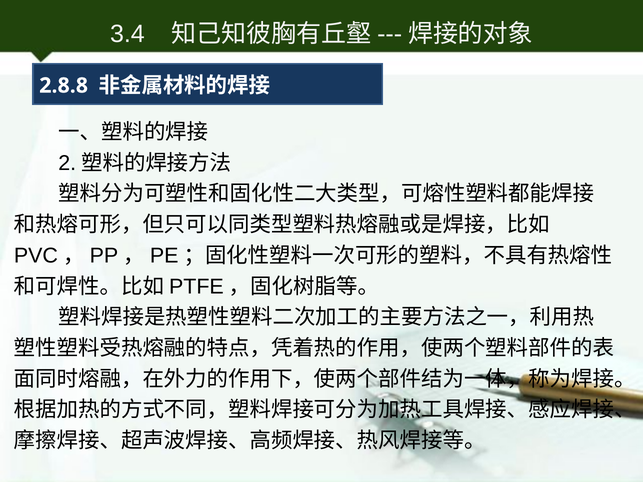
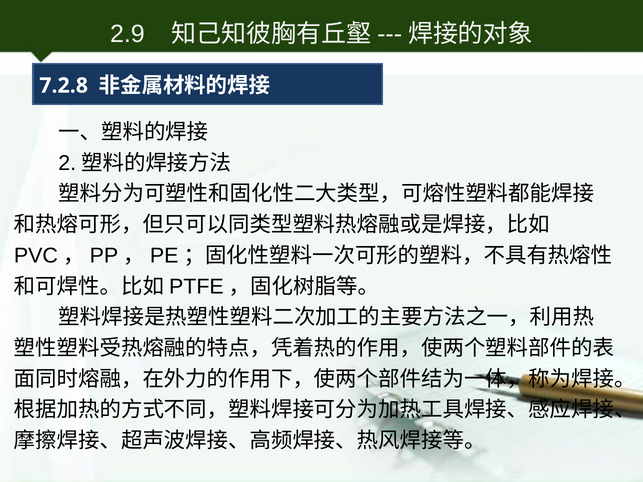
3.4: 3.4 -> 2.9 (127, 34)
2.8.8: 2.8.8 -> 7.2.8 (64, 86)
